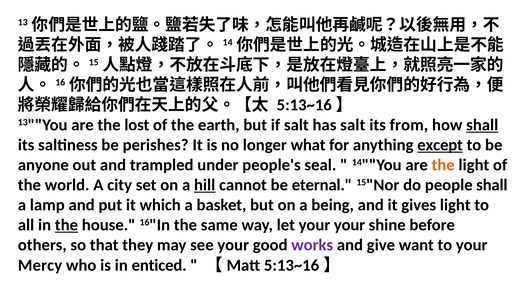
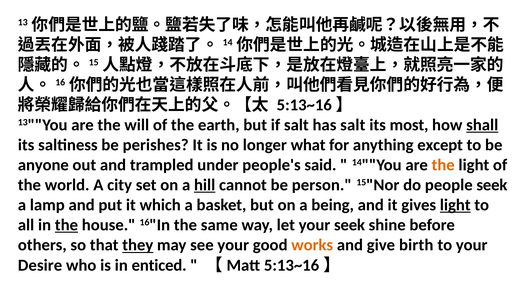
lost: lost -> will (137, 125)
from: from -> most (409, 125)
except underline: present -> none (440, 145)
seal: seal -> said (320, 165)
eternal: eternal -> person (322, 185)
people shall: shall -> seek (492, 185)
light underline: none -> present (455, 205)
your your: your -> seek (350, 225)
they underline: none -> present (138, 245)
works colour: purple -> orange (312, 245)
want: want -> birth (416, 245)
Mercy: Mercy -> Desire (40, 265)
